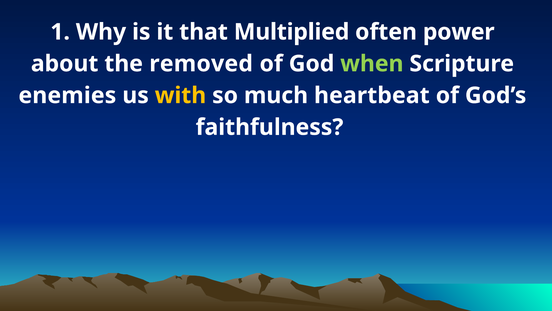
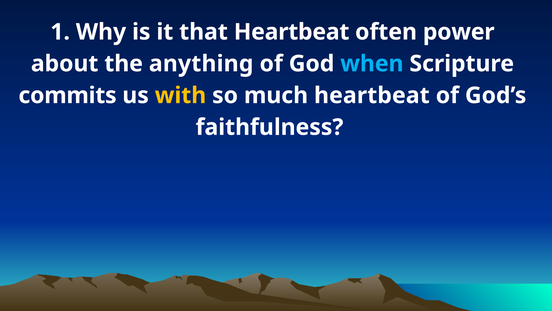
that Multiplied: Multiplied -> Heartbeat (292, 32)
removed: removed -> anything (201, 64)
when colour: light green -> light blue (372, 64)
enemies: enemies -> commits (68, 95)
